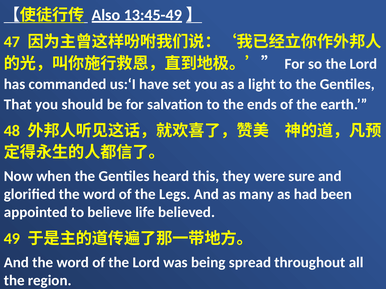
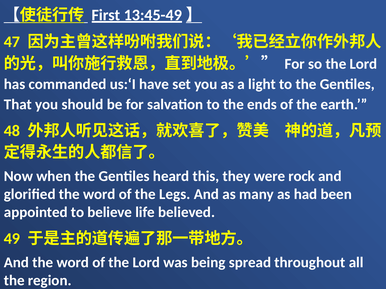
Also: Also -> First (106, 15)
sure: sure -> rock (302, 176)
